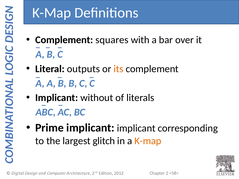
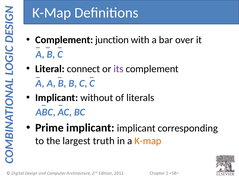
squares: squares -> junction (112, 40)
outputs: outputs -> connect (83, 69)
its colour: orange -> purple (119, 69)
glitch: glitch -> truth (104, 141)
